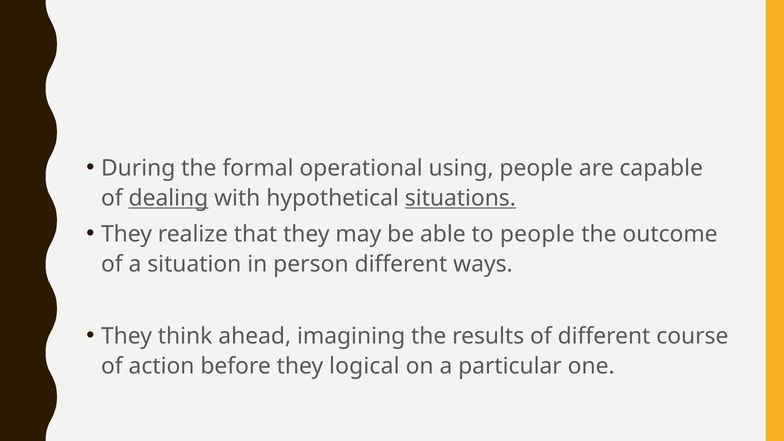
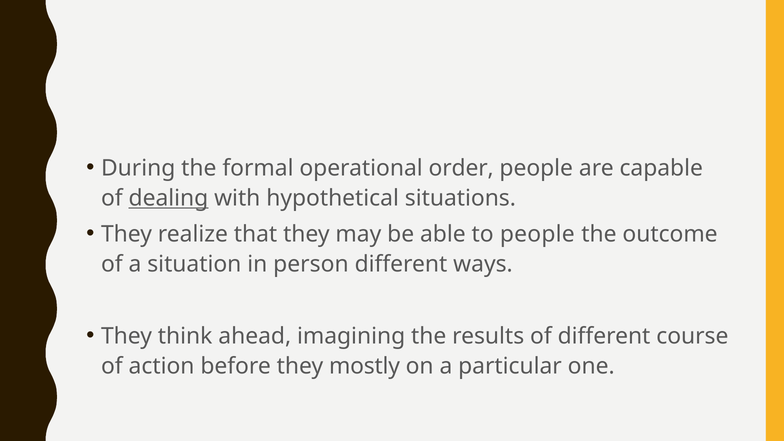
using: using -> order (461, 168)
situations underline: present -> none (460, 198)
logical: logical -> mostly (365, 366)
